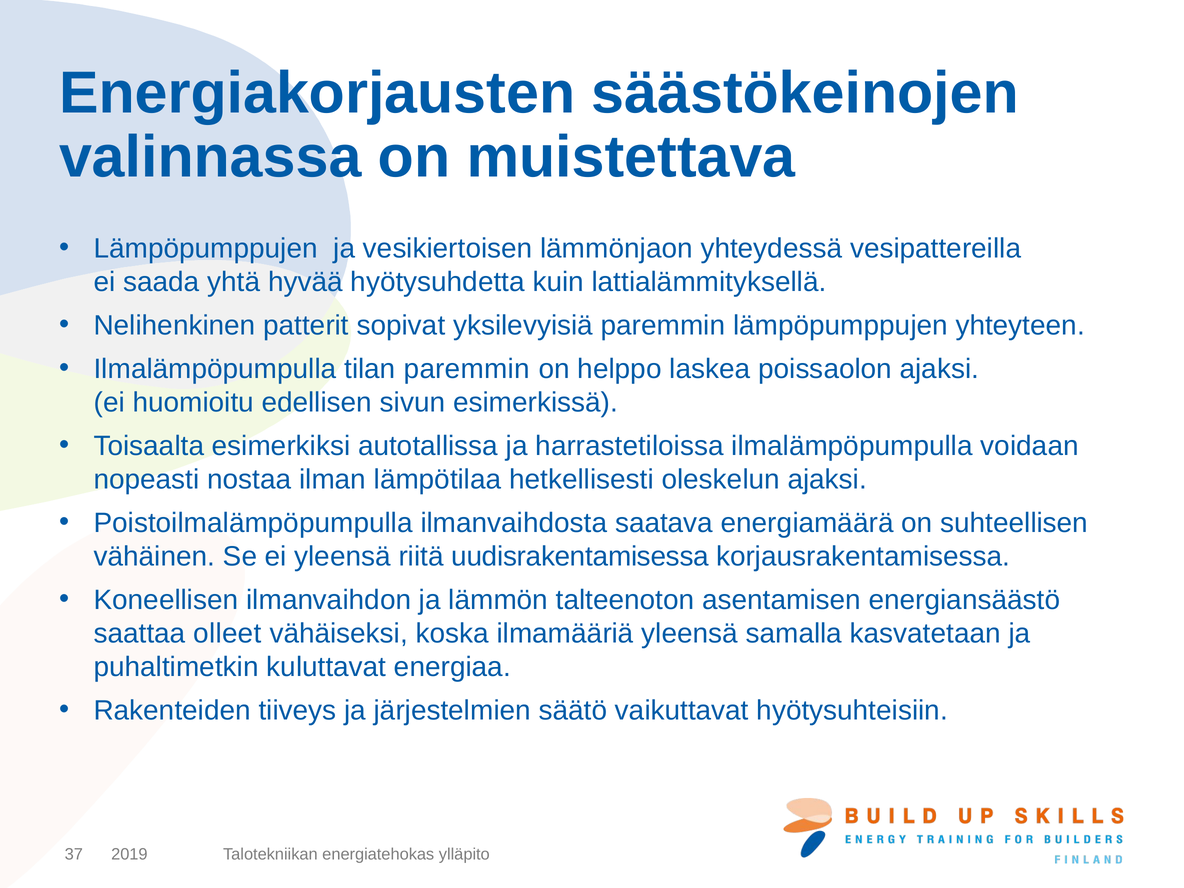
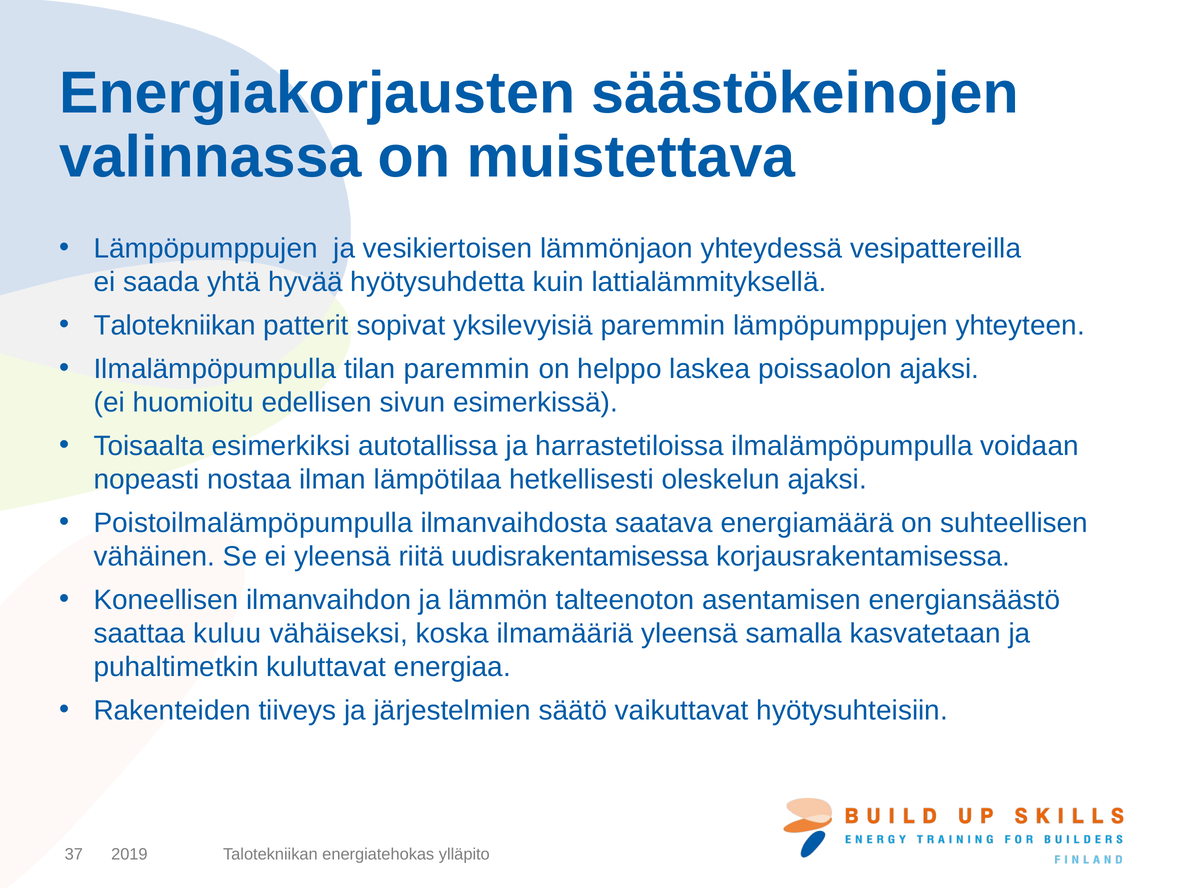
Nelihenkinen: Nelihenkinen -> Talotekniikan (175, 325)
olleet: olleet -> kuluu (227, 633)
